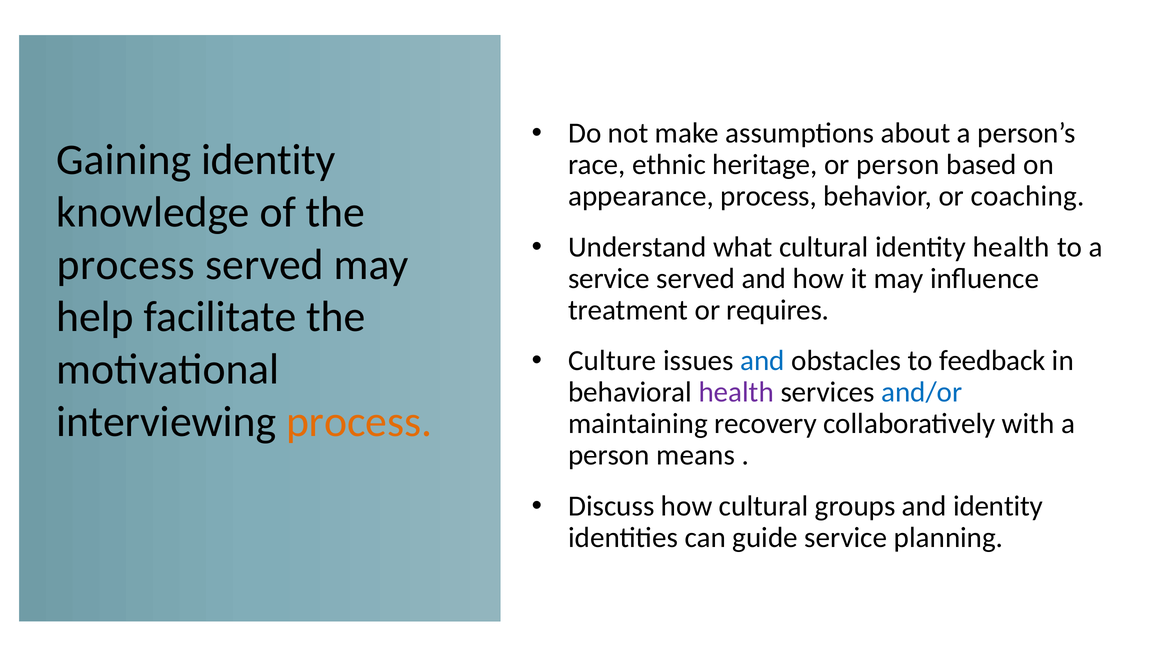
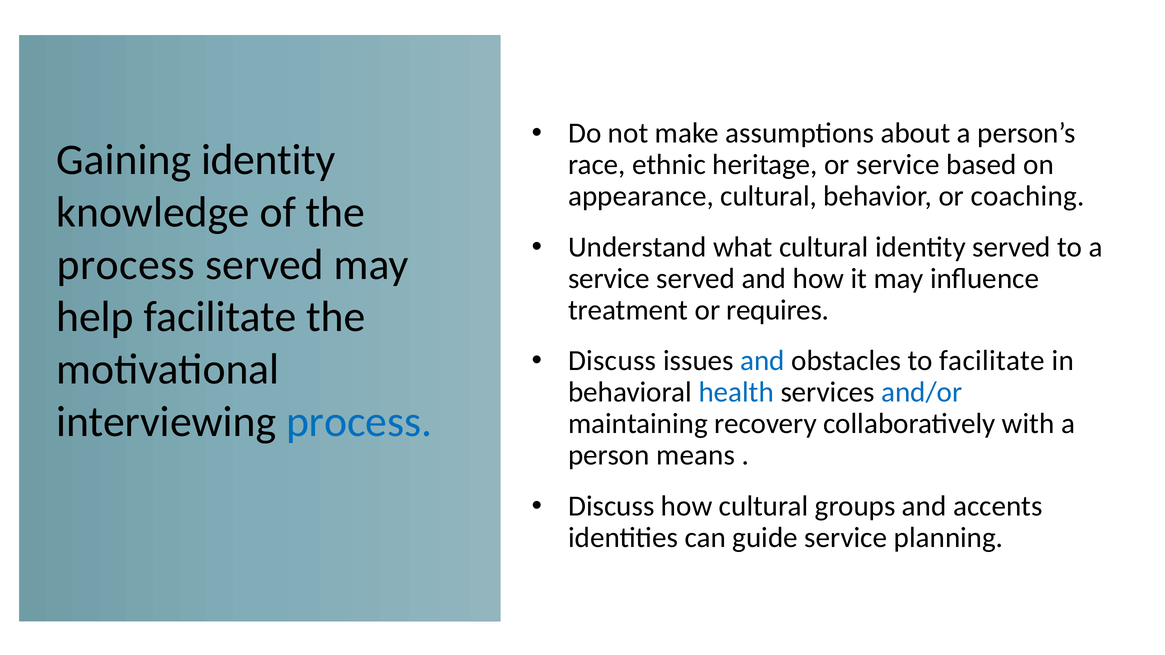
or person: person -> service (898, 165)
appearance process: process -> cultural (769, 196)
identity health: health -> served (1012, 247)
Culture: Culture -> Discuss (612, 361)
to feedback: feedback -> facilitate (992, 361)
health colour: purple -> blue (736, 392)
process colour: orange -> blue (359, 422)
and identity: identity -> accents (998, 506)
